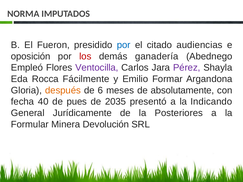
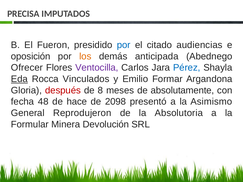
NORMA: NORMA -> PRECISA (23, 14)
los colour: red -> orange (85, 56)
ganadería: ganadería -> anticipada (157, 56)
Empleó: Empleó -> Ofrecer (27, 68)
Pérez colour: purple -> blue (187, 68)
Eda underline: none -> present (19, 79)
Fácilmente: Fácilmente -> Vinculados (86, 79)
después colour: orange -> red (63, 90)
6: 6 -> 8 (100, 90)
40: 40 -> 48 (43, 102)
pues: pues -> hace (77, 102)
2035: 2035 -> 2098 (116, 102)
Indicando: Indicando -> Asimismo (211, 102)
Jurídicamente: Jurídicamente -> Reprodujeron (82, 113)
Posteriores: Posteriores -> Absolutoria (179, 113)
